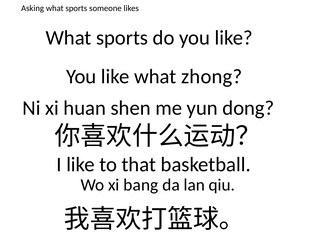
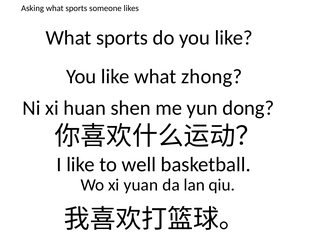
that: that -> well (139, 164)
bang: bang -> yuan (141, 185)
